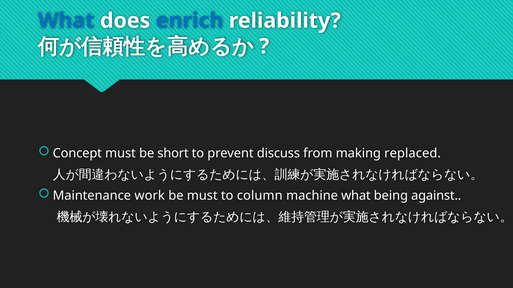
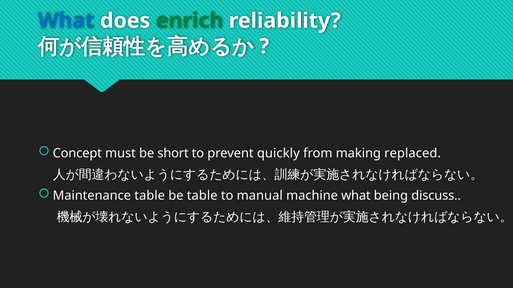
enrich colour: blue -> green (190, 21)
discuss: discuss -> quickly (278, 154)
Maintenance work: work -> table (150, 196)
be must: must -> table (202, 196)
column: column -> manual (260, 196)
against: against -> discuss (436, 196)
